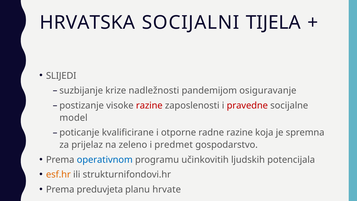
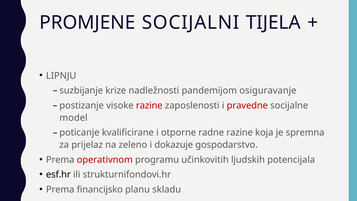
HRVATSKA: HRVATSKA -> PROMJENE (87, 23)
SLIJEDI: SLIJEDI -> LIPNJU (61, 76)
predmet: predmet -> dokazuje (174, 145)
operativnom colour: blue -> red (105, 160)
esf.hr colour: orange -> black (58, 174)
preduvjeta: preduvjeta -> financijsko (100, 189)
hrvate: hrvate -> skladu (167, 189)
